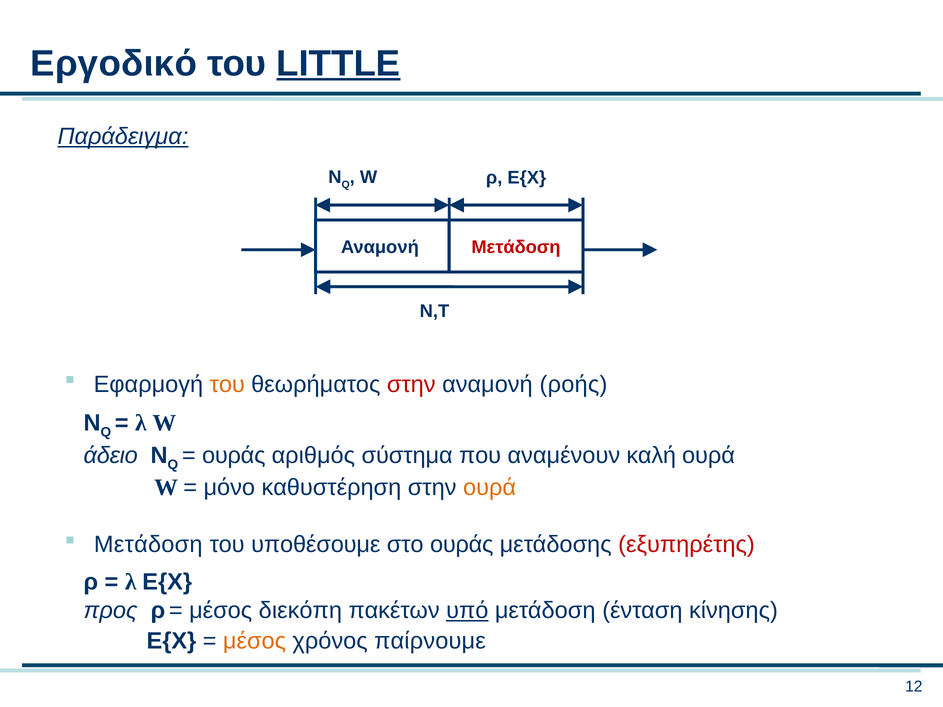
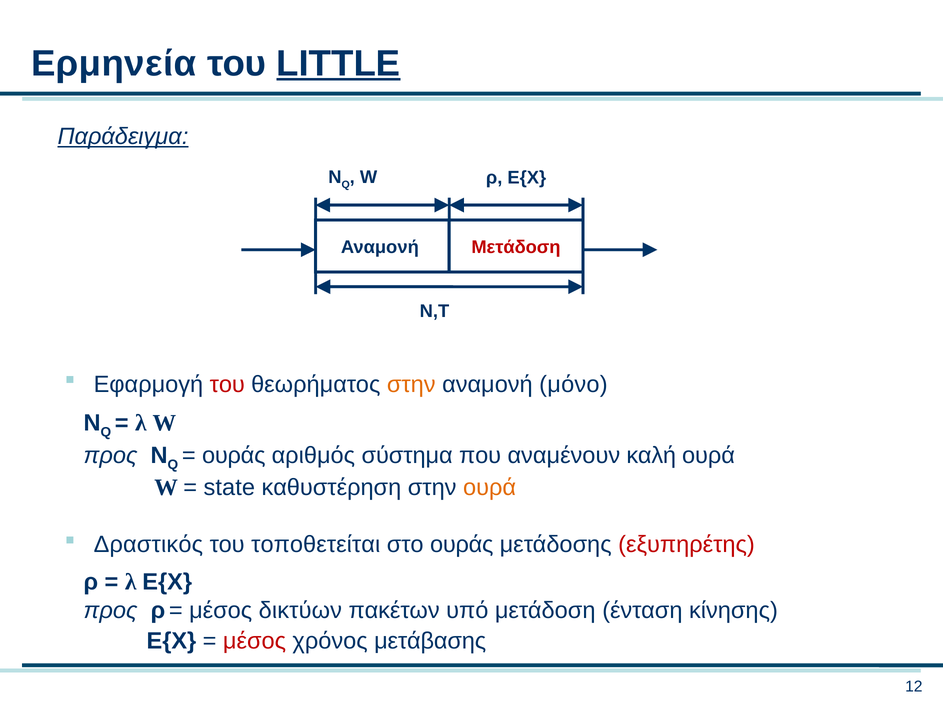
Εργοδικό: Εργοδικό -> Ερμηνεία (114, 64)
του colour: orange -> red (227, 384)
στην colour: red -> orange (411, 384)
ροής: ροής -> μόνο (573, 384)
άδειο: άδειο -> προς (111, 456)
μόνο: μόνο -> state (229, 488)
Μετάδοση: Μετάδοση -> Δραστικός (148, 545)
υποθέσουμε: υποθέσουμε -> τοποθετείται (316, 545)
διεκόπη: διεκόπη -> δικτύων (300, 611)
υπό underline: present -> none (467, 611)
μέσος colour: orange -> red (254, 641)
παίρνουμε: παίρνουμε -> μετάβασης (430, 641)
